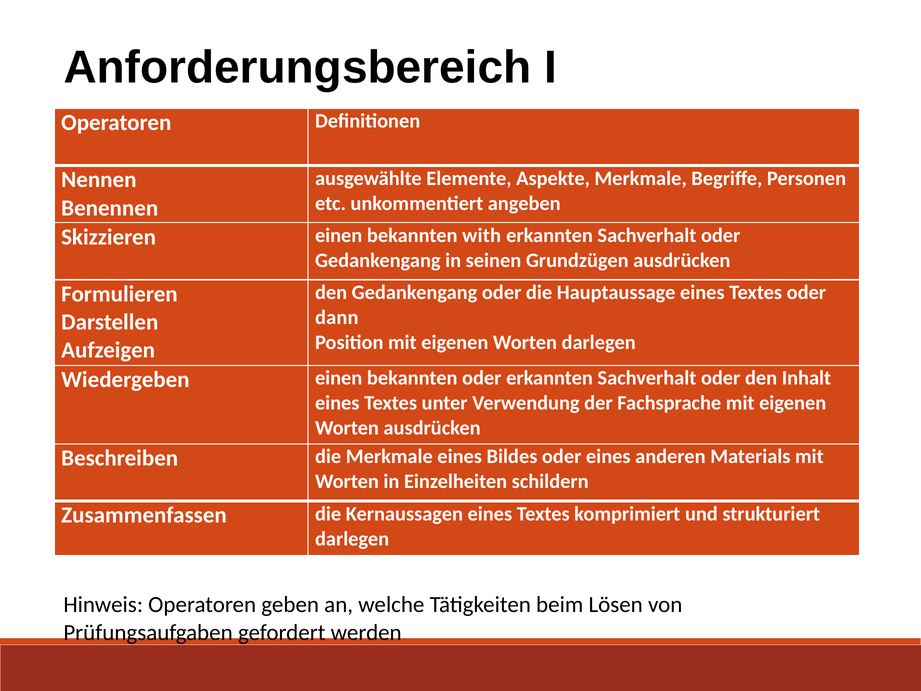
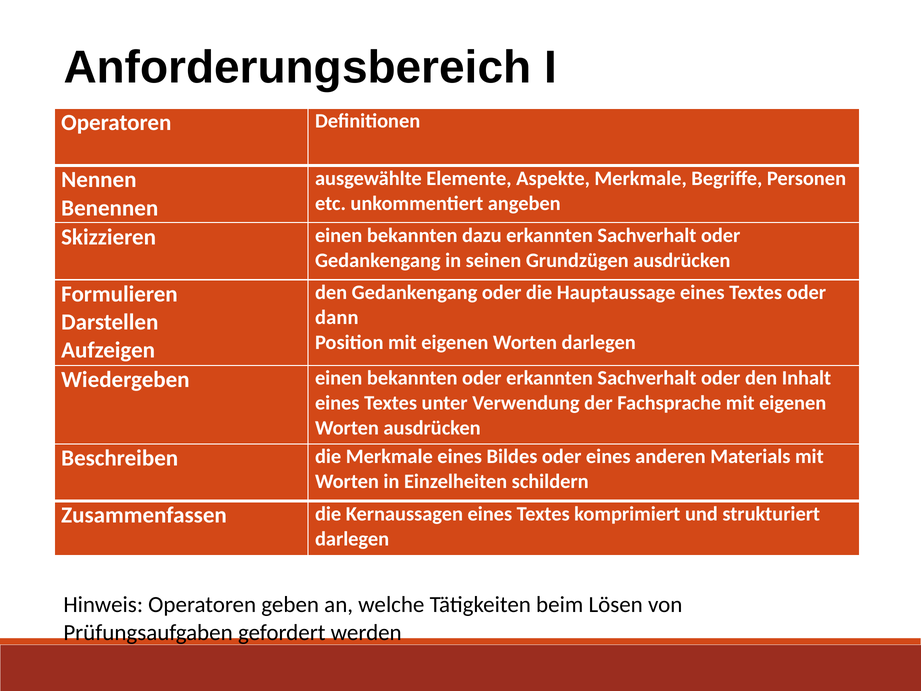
with: with -> dazu (482, 235)
